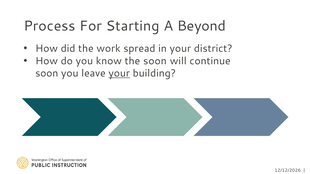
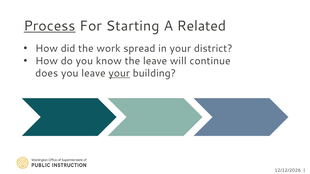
Process underline: none -> present (50, 26)
Beyond: Beyond -> Related (201, 26)
the soon: soon -> leave (155, 61)
soon: soon -> does (47, 73)
